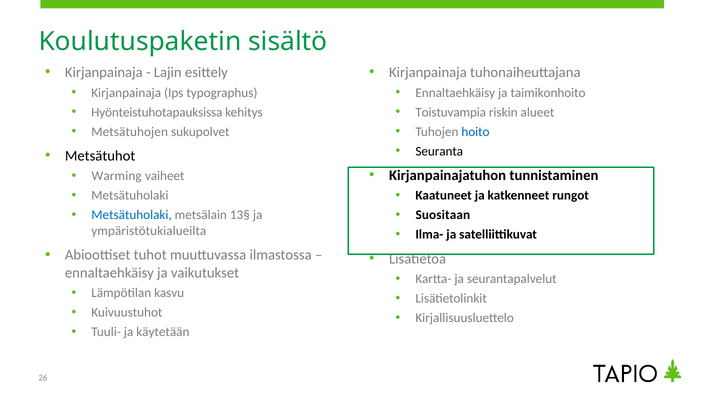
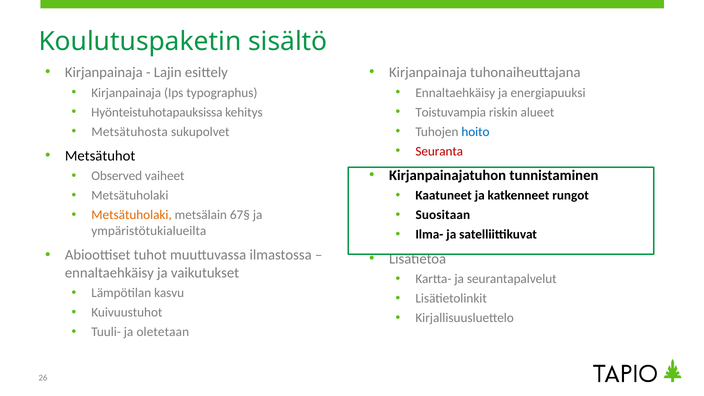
taimikonhoito: taimikonhoito -> energiapuuksi (548, 93)
Metsätuhojen: Metsätuhojen -> Metsätuhosta (130, 132)
Seuranta colour: black -> red (439, 151)
Warming: Warming -> Observed (117, 176)
Metsätuholaki colour: blue -> orange (132, 215)
13§: 13§ -> 67§ (240, 215)
käytetään: käytetään -> oletetaan (163, 332)
